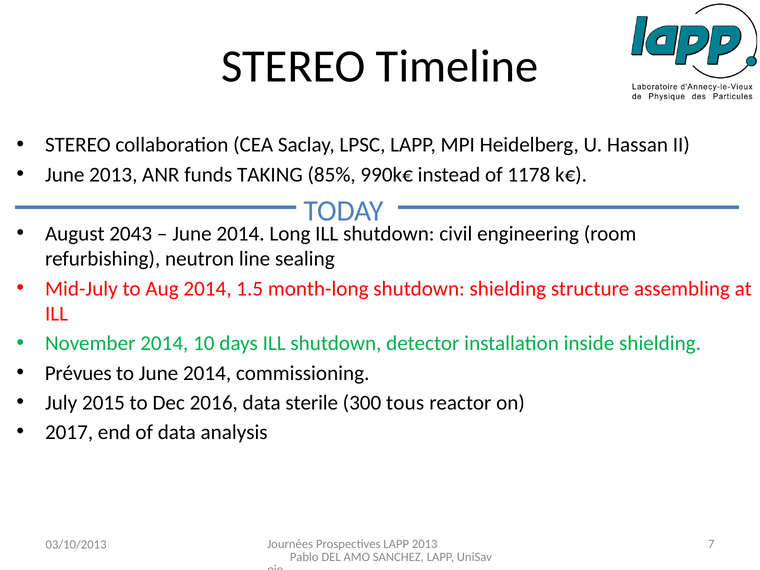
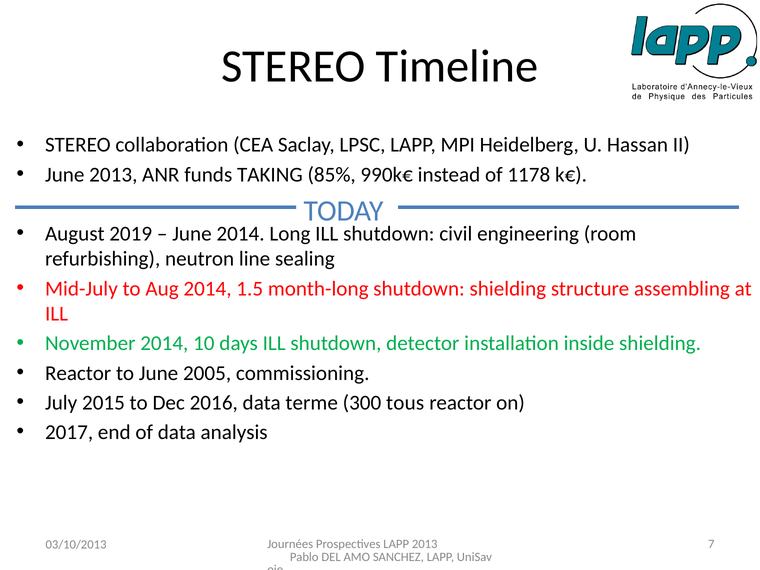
2043: 2043 -> 2019 (131, 234)
Prévues: Prévues -> Reactor (78, 373)
to June 2014: 2014 -> 2005 (207, 373)
sterile: sterile -> terme (312, 403)
